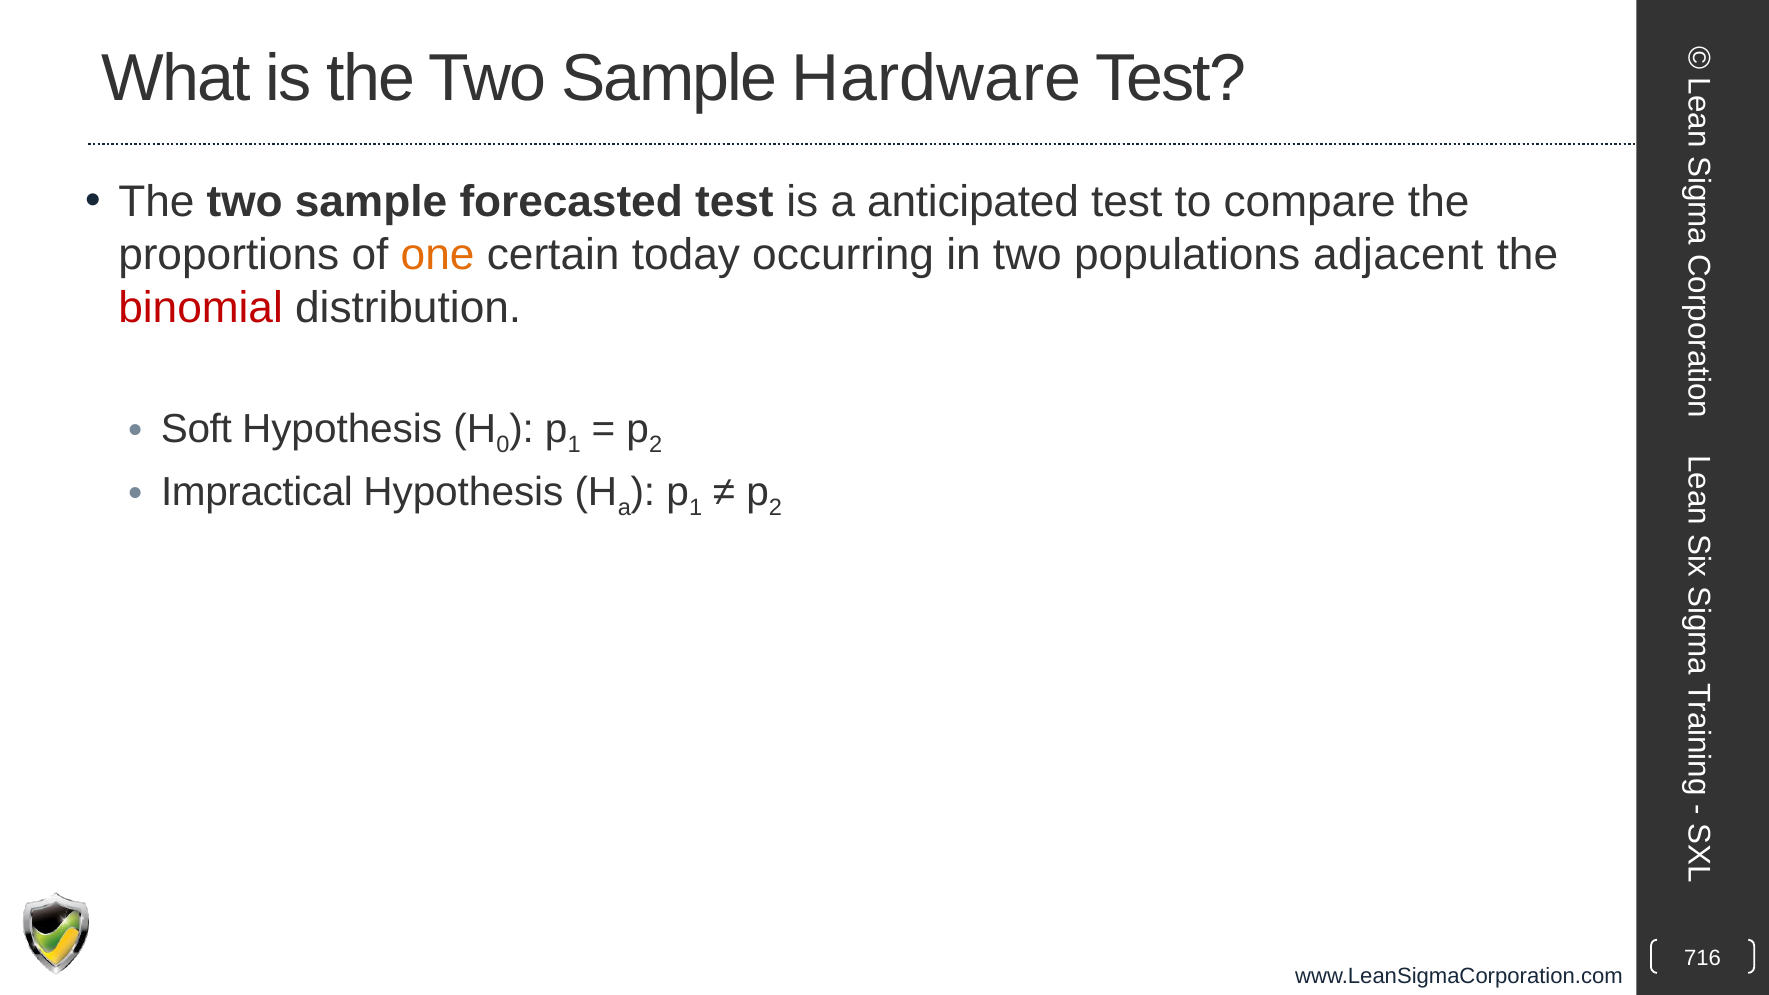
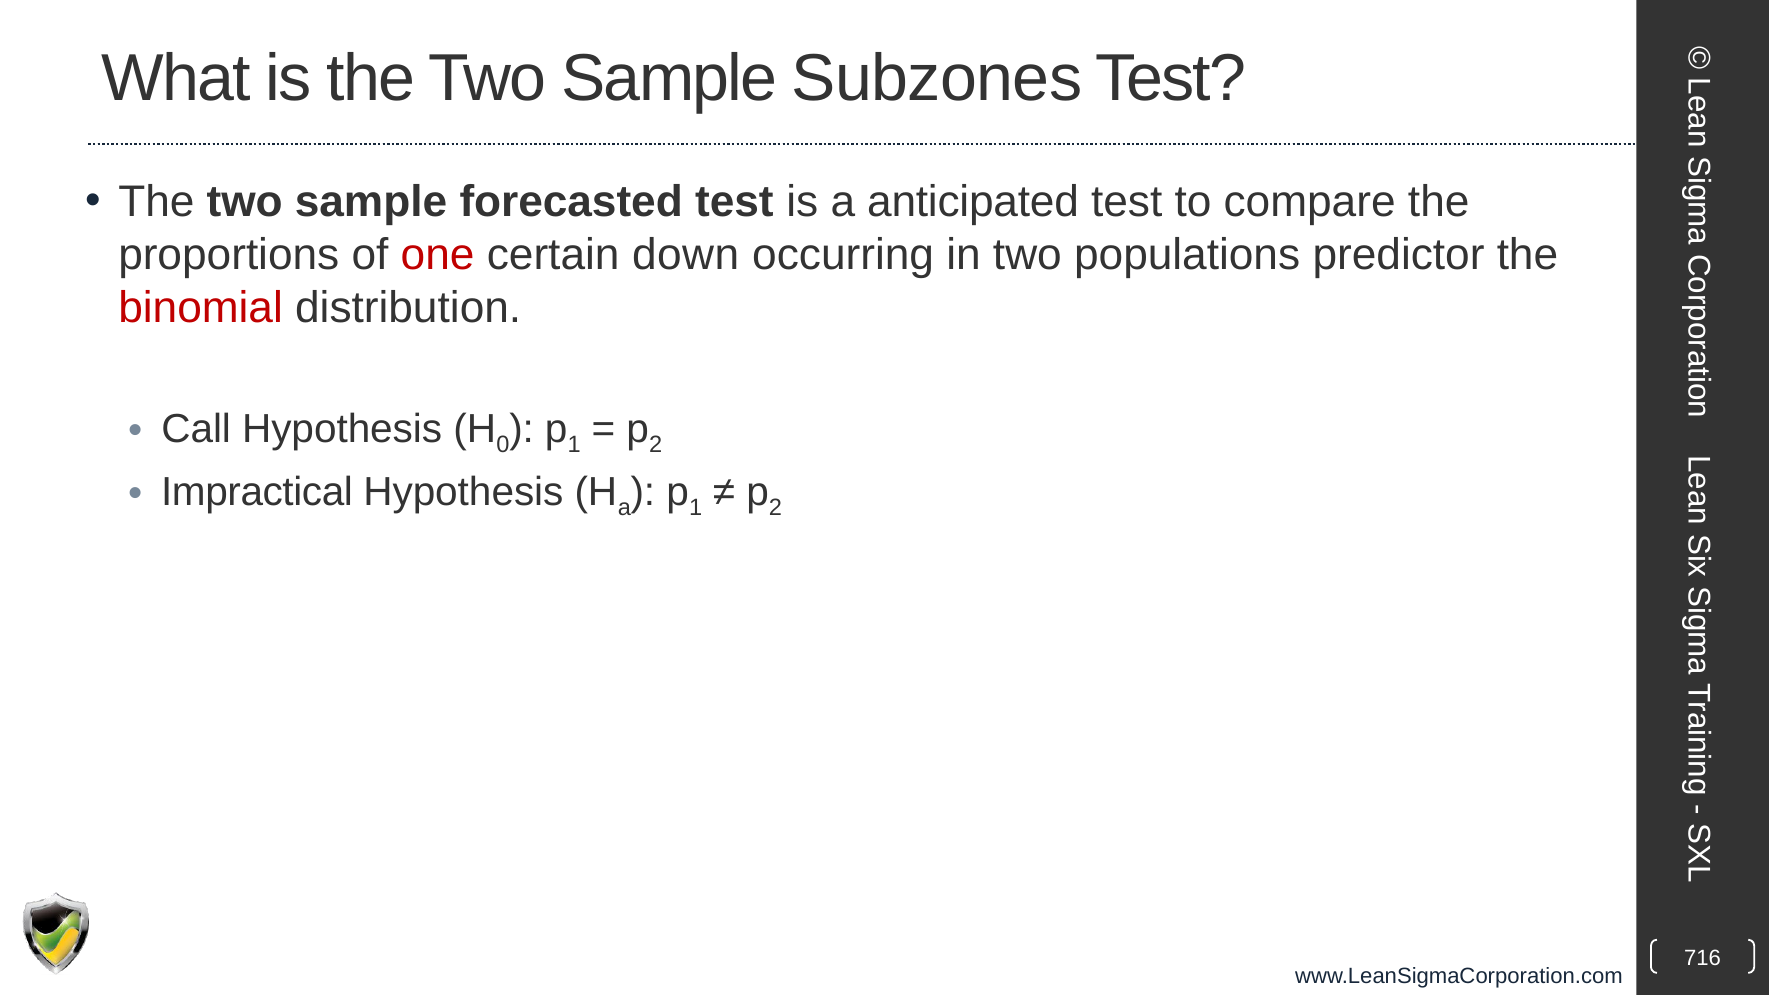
Hardware: Hardware -> Subzones (937, 79)
one colour: orange -> red (438, 255)
today: today -> down (686, 255)
adjacent: adjacent -> predictor (1399, 255)
Soft: Soft -> Call (196, 429)
